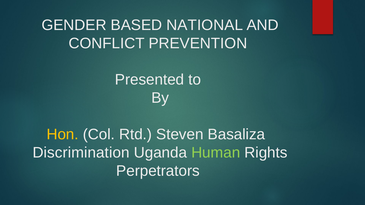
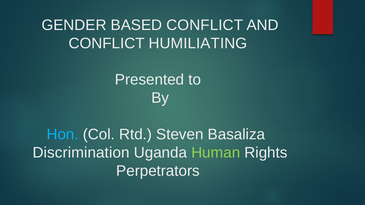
BASED NATIONAL: NATIONAL -> CONFLICT (205, 25)
PREVENTION: PREVENTION -> HUMILIATING (198, 43)
Hon colour: yellow -> light blue (63, 135)
